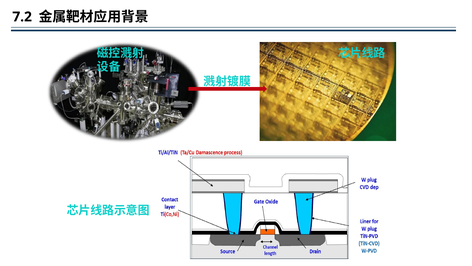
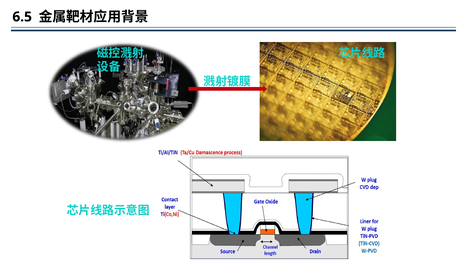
7.2: 7.2 -> 6.5 (22, 17)
